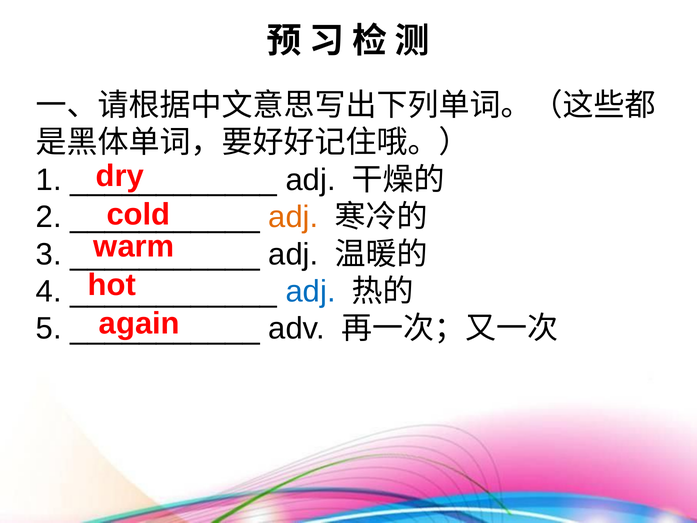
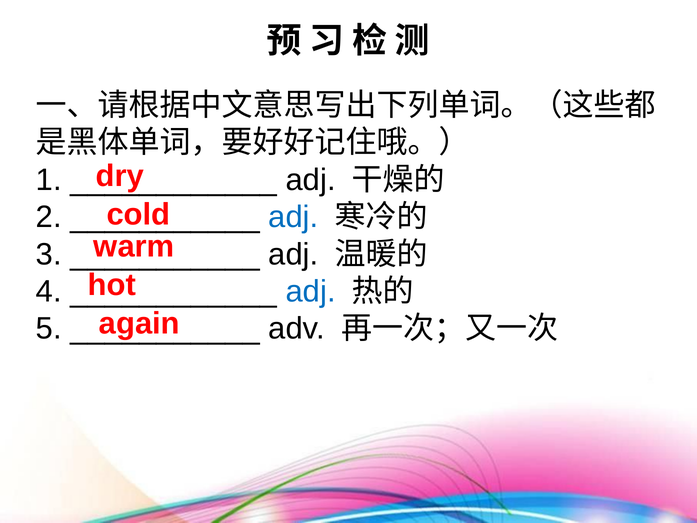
adj colour: orange -> blue (293, 217)
